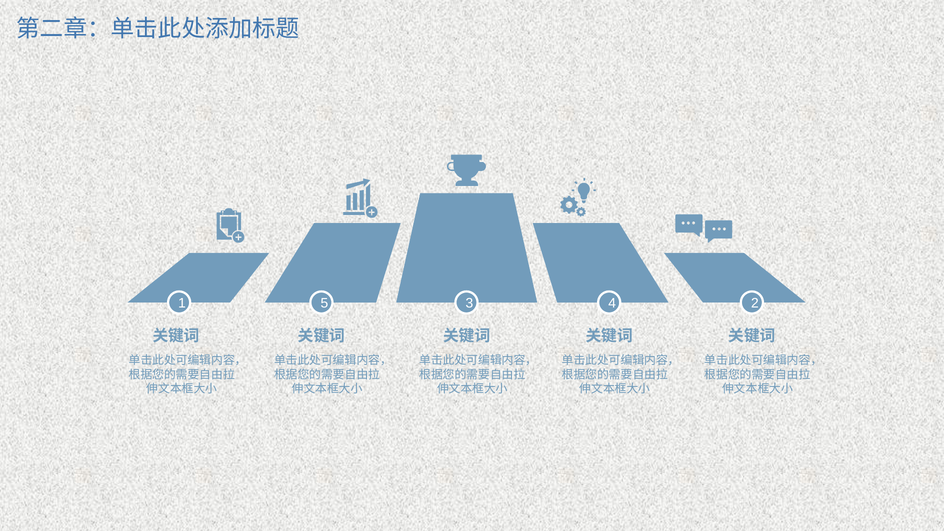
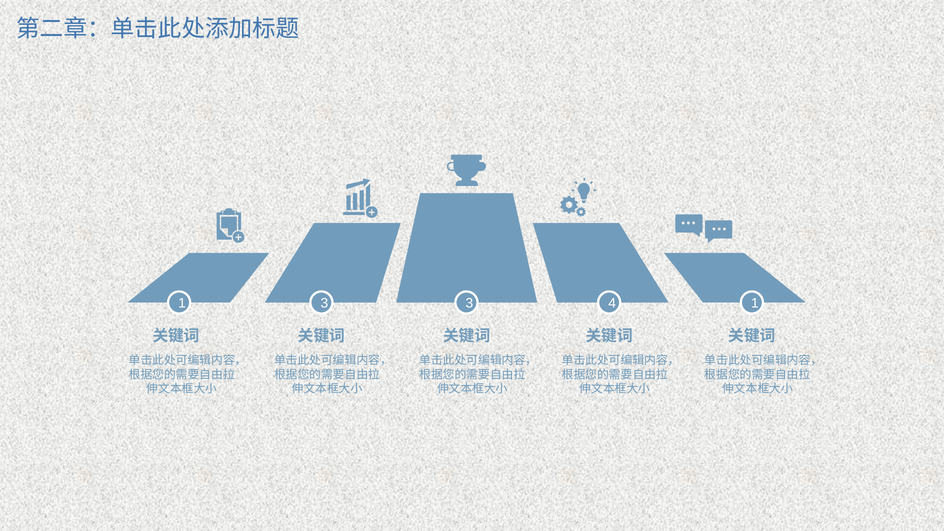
1 5: 5 -> 3 (324, 303)
4 2: 2 -> 1 (755, 303)
